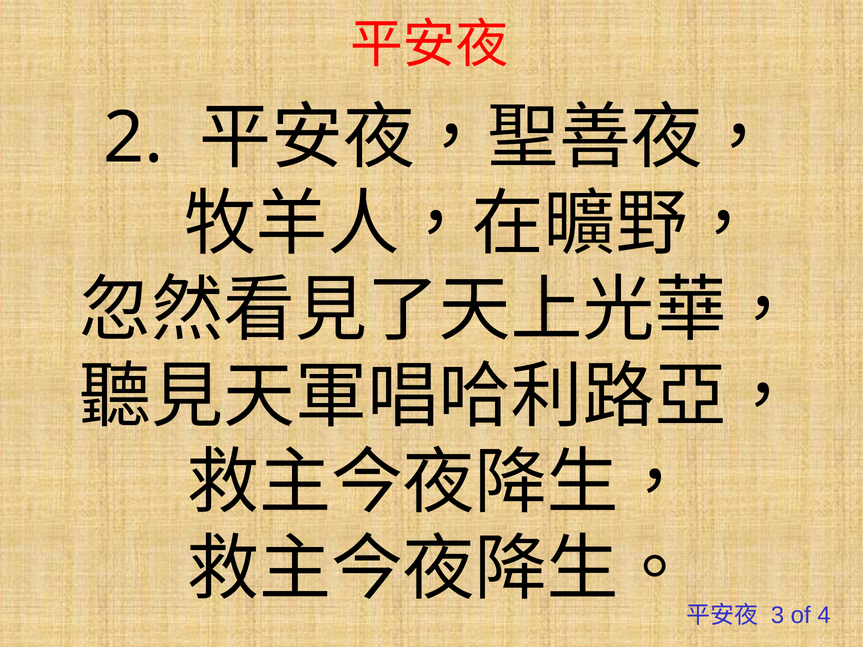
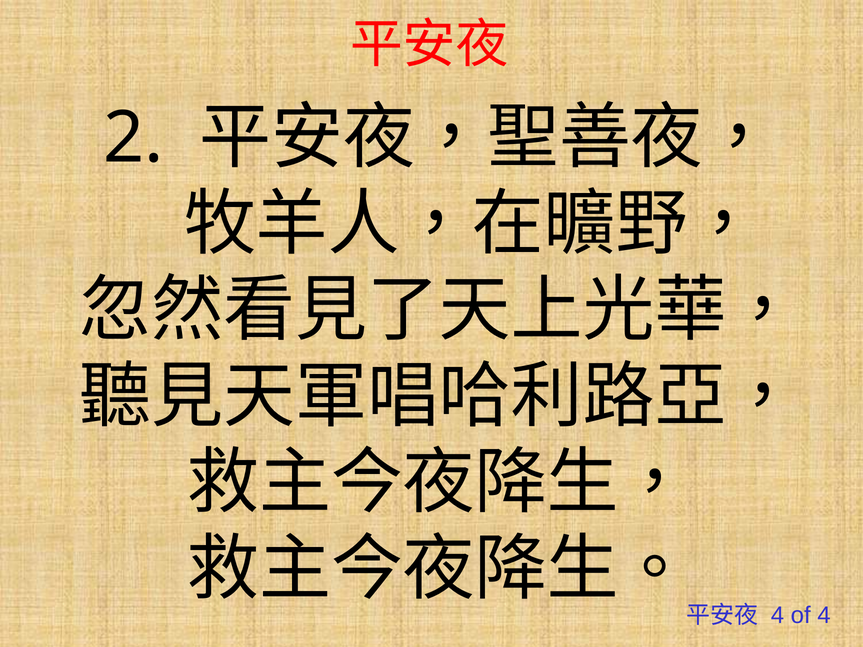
3: 3 -> 4 (777, 616)
